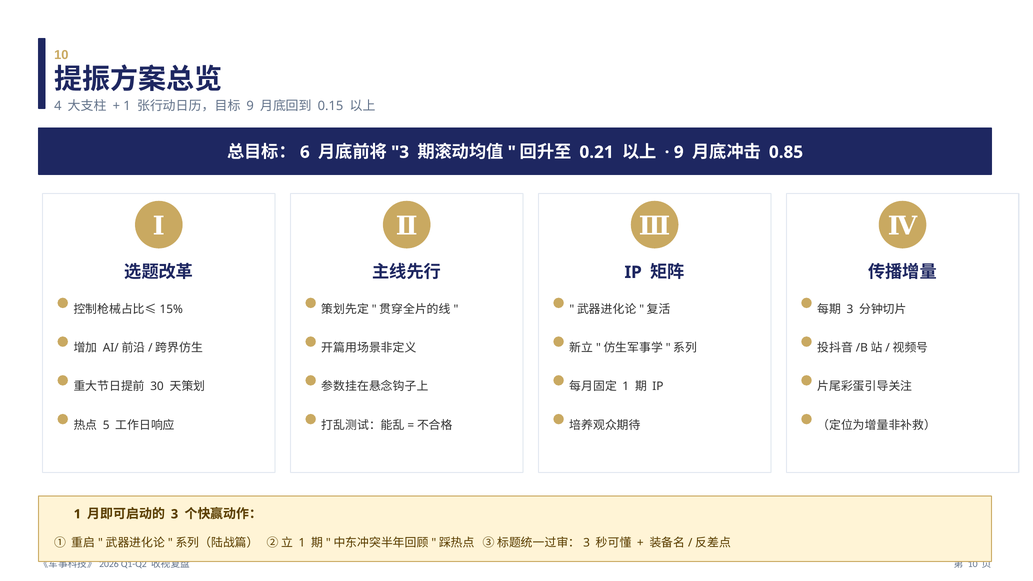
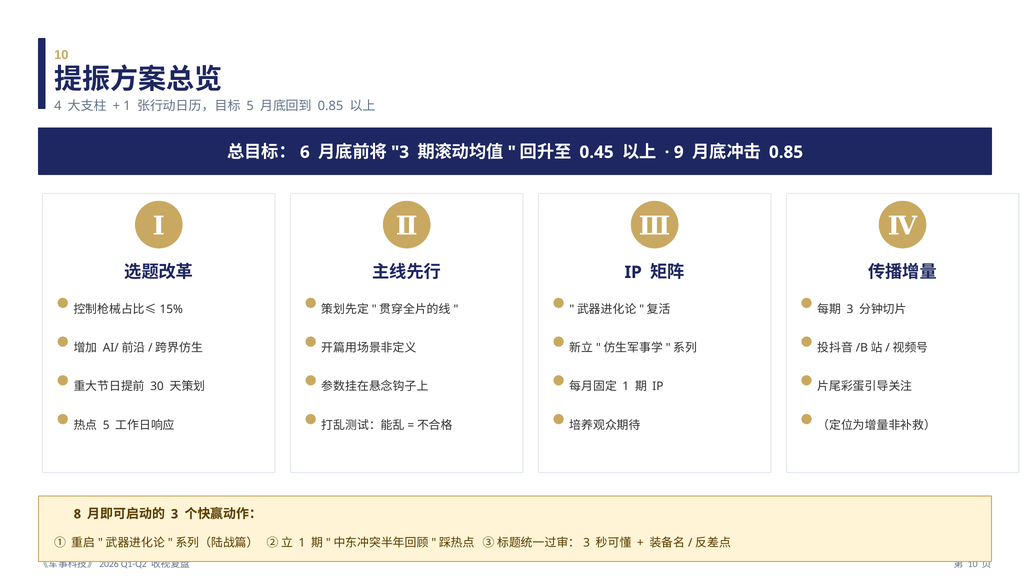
9: 9 -> 5 (250, 106)
0.15: 0.15 -> 0.85 (331, 106)
0.21: 0.21 -> 0.45 (597, 152)
1: 1 -> 8 (77, 514)
